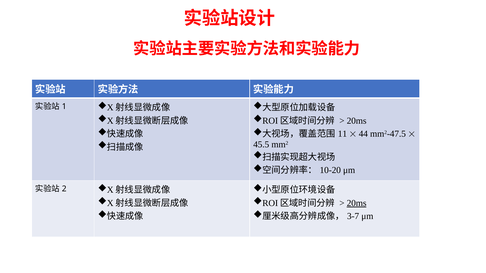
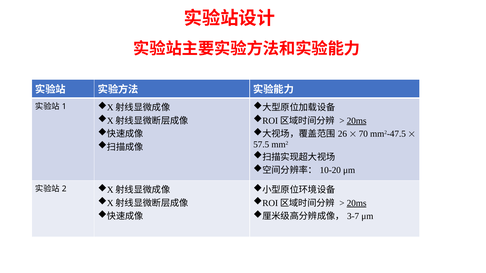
20ms underline: none -> present (357, 121)
11: 11 -> 26 (342, 134)
44: 44 -> 70 (363, 134)
45.5: 45.5 -> 57.5 (261, 145)
